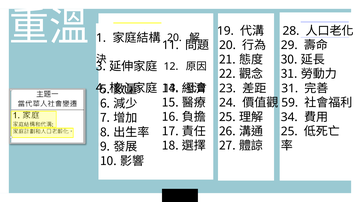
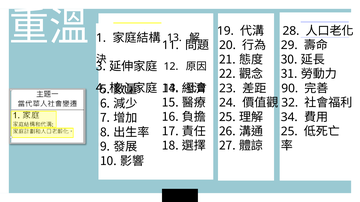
20: 20 -> 13 (174, 38)
31: 31 -> 90 (290, 89)
59: 59 -> 32 (290, 103)
